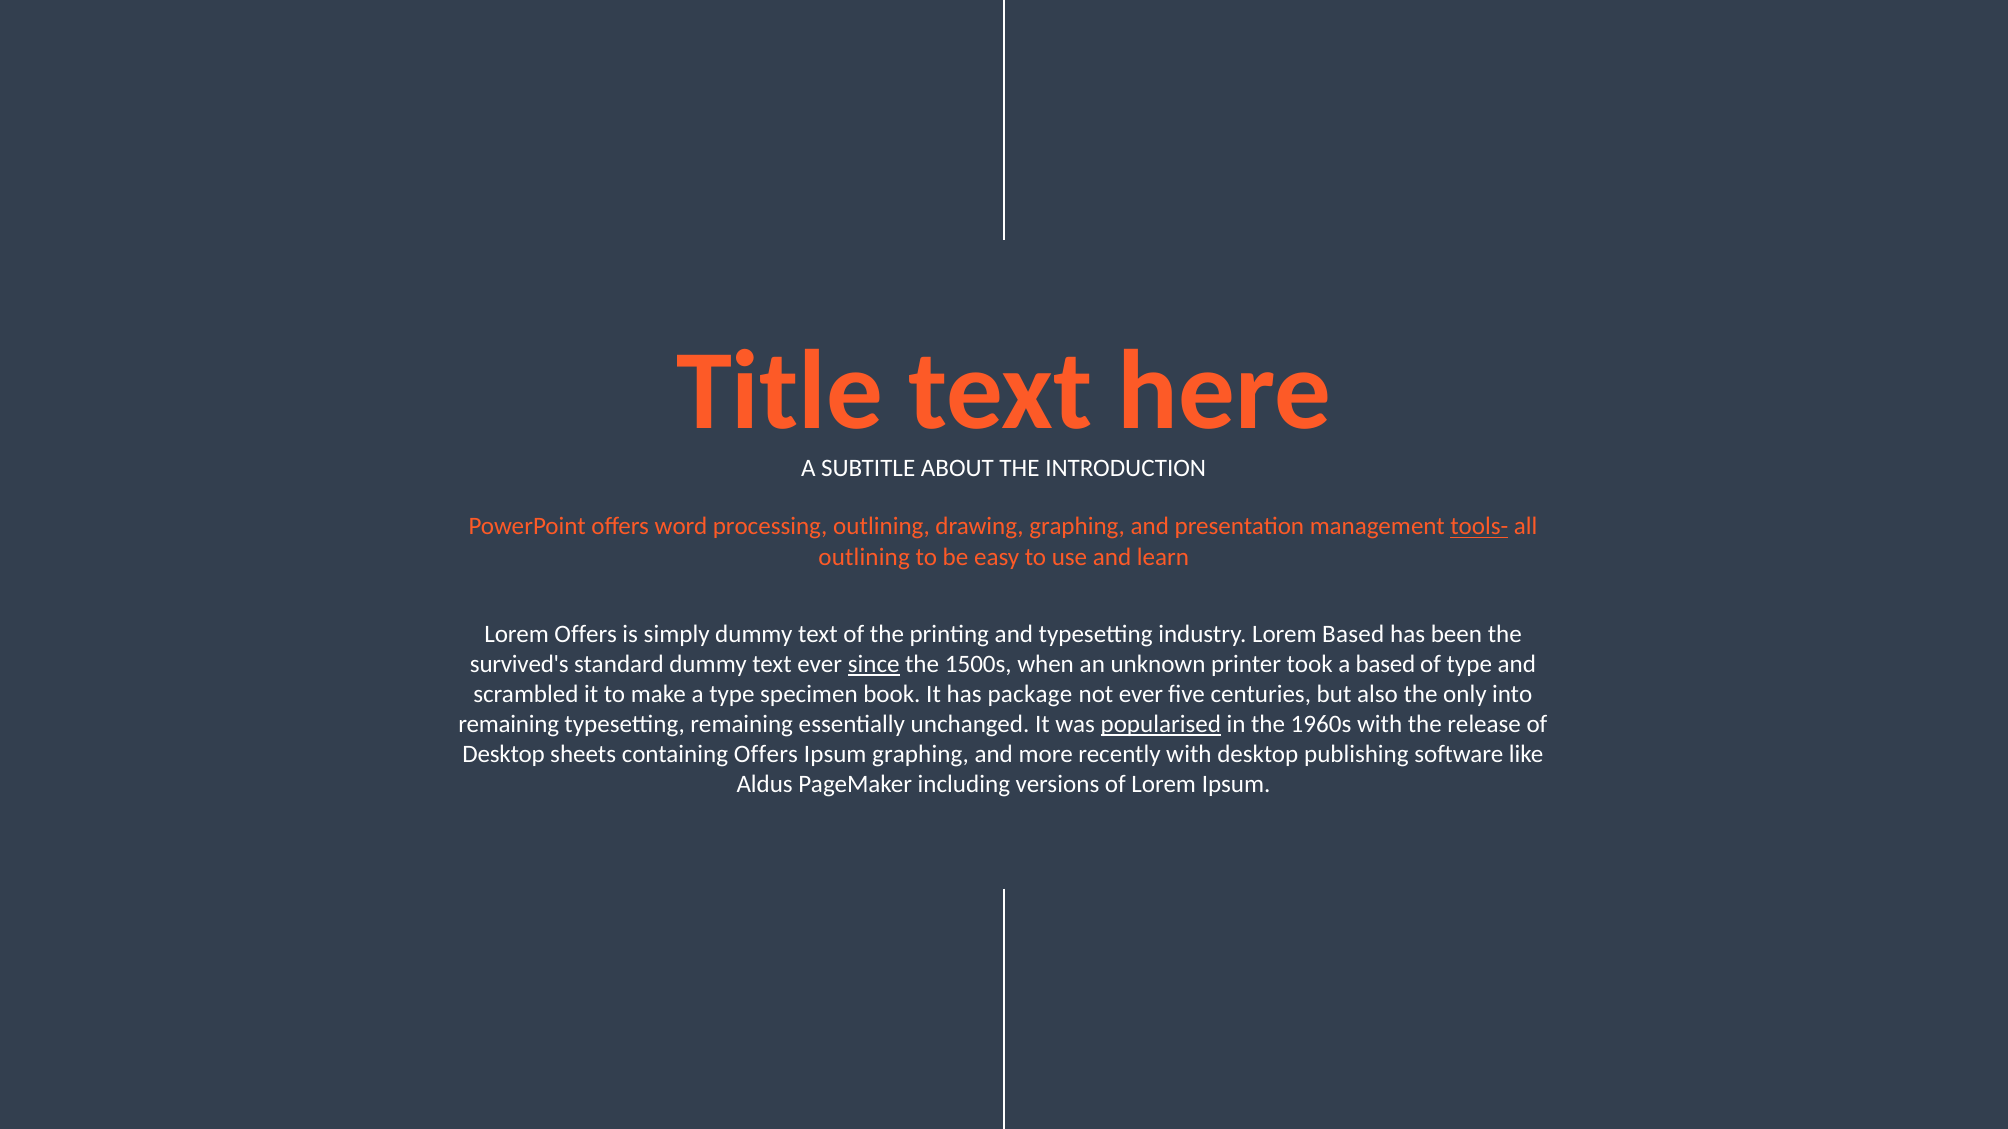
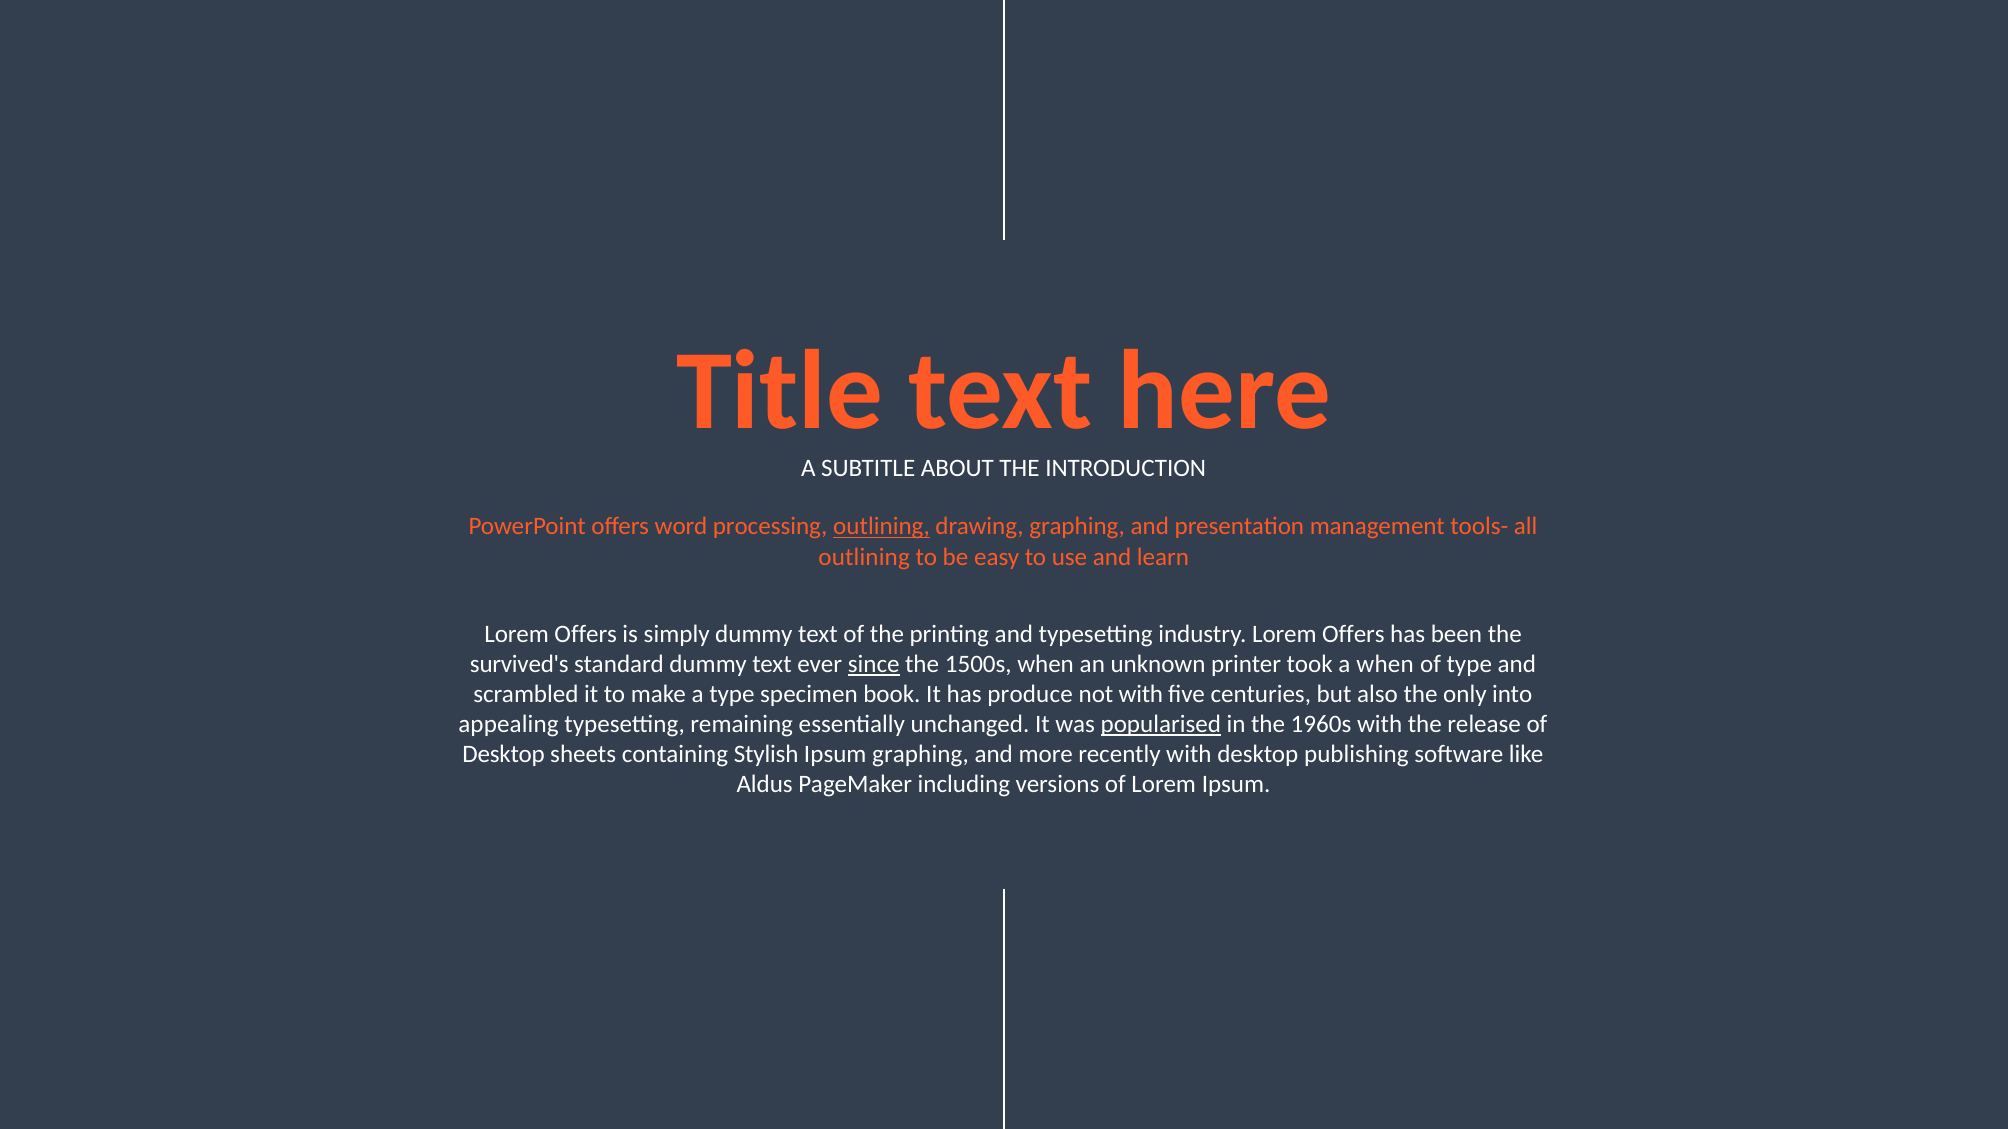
outlining underline: none -> present (881, 527)
tools- underline: present -> none (1479, 527)
industry Lorem Based: Based -> Offers (1353, 634)
a based: based -> when (1385, 664)
package: package -> produce (1030, 694)
not ever: ever -> with (1141, 694)
remaining: remaining -> appealing (508, 725)
containing Offers: Offers -> Stylish (766, 755)
